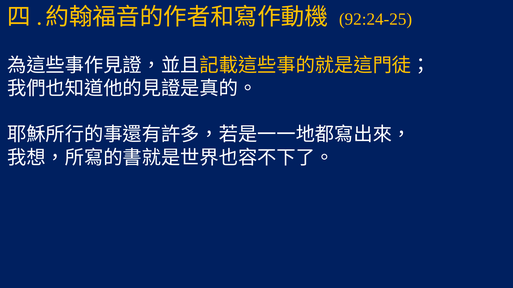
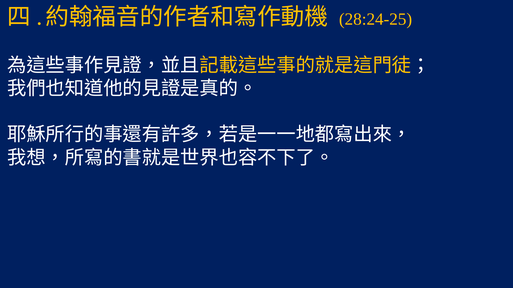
92:24-25: 92:24-25 -> 28:24-25 (376, 19)
